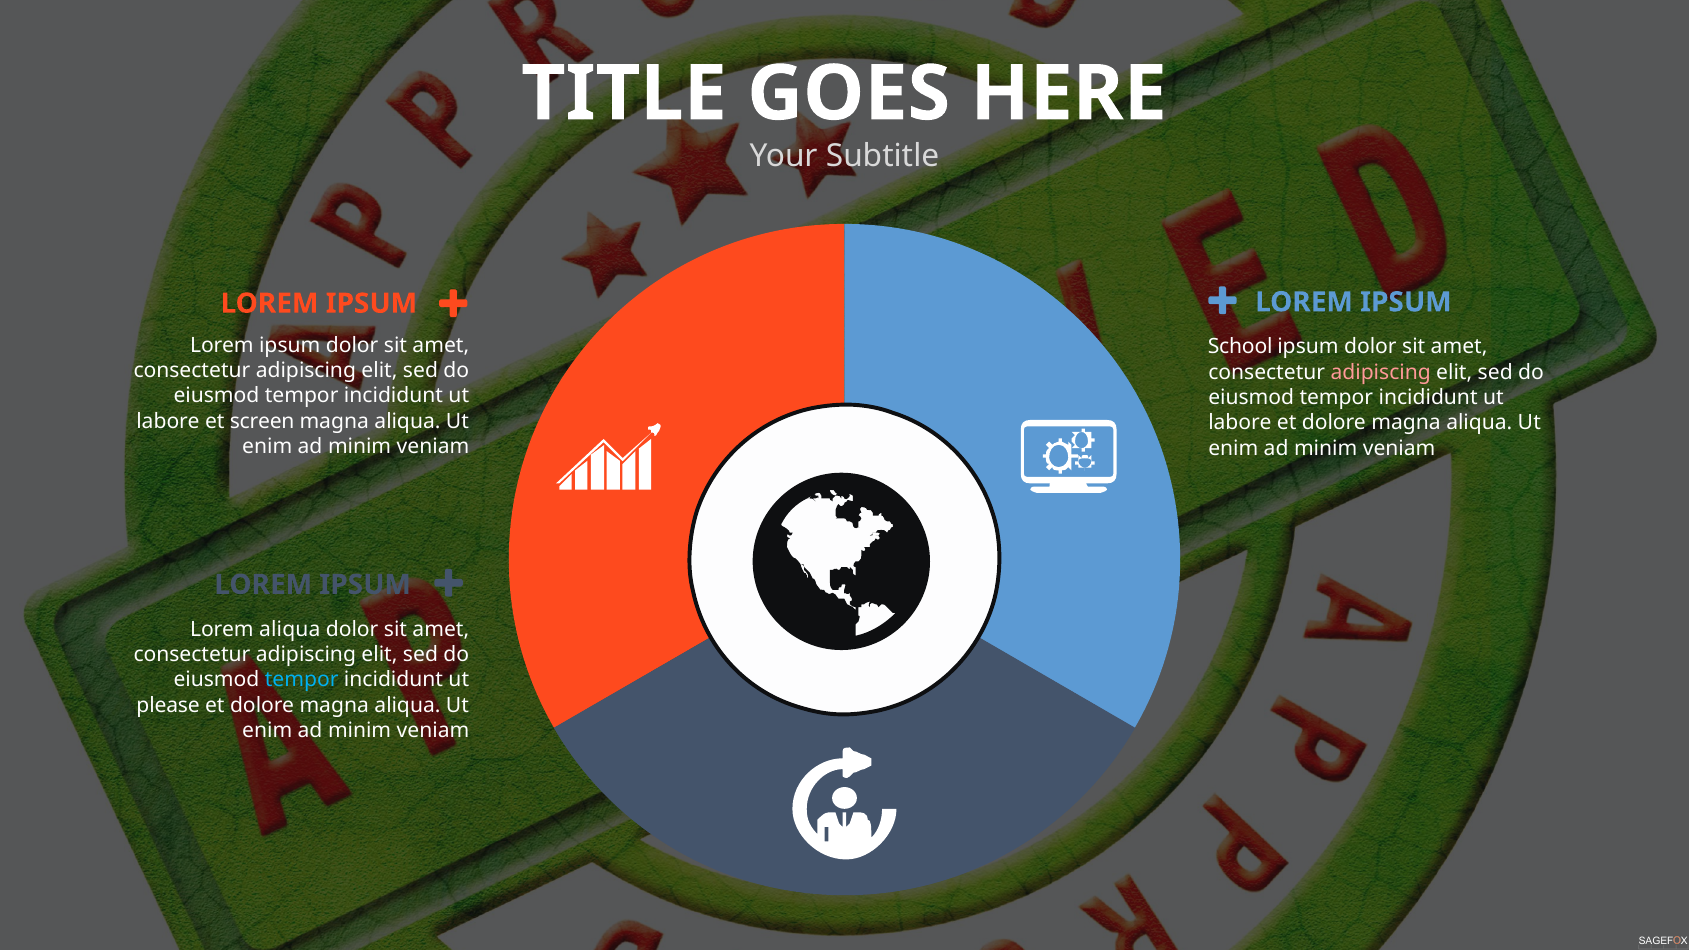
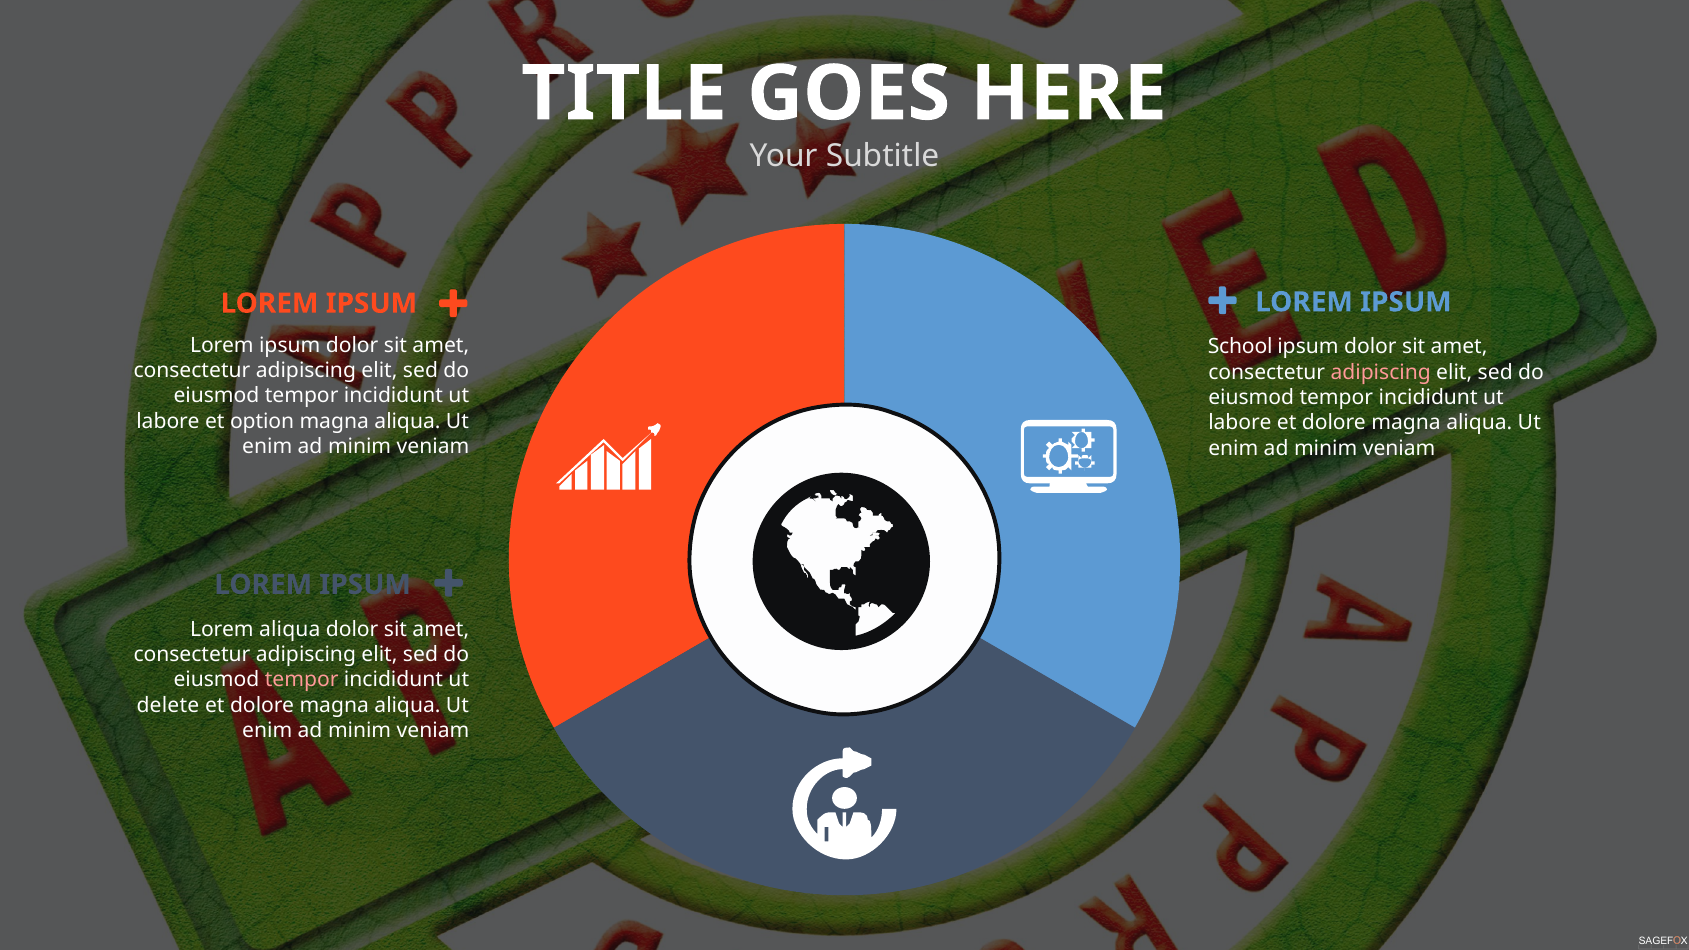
screen: screen -> option (262, 421)
tempor colour: light blue -> pink (302, 680)
please: please -> delete (168, 705)
